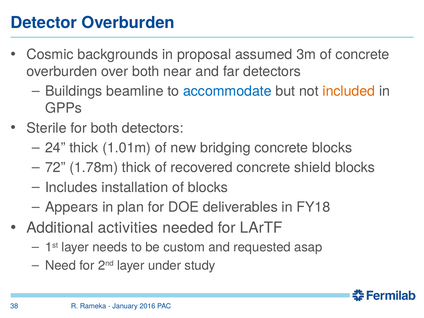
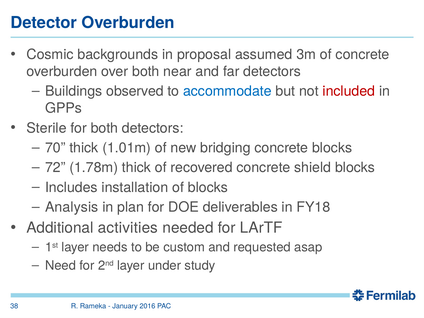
beamline: beamline -> observed (135, 91)
included colour: orange -> red (349, 91)
24: 24 -> 70 (55, 148)
Appears: Appears -> Analysis (72, 207)
